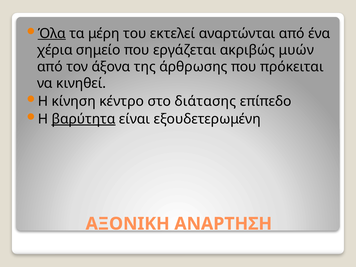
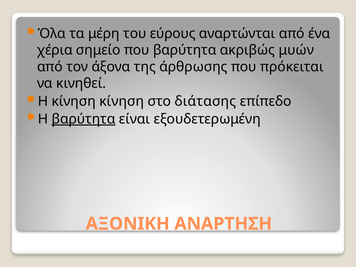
Όλα underline: present -> none (52, 33)
εκτελεί: εκτελεί -> εύρους (173, 33)
που εργάζεται: εργάζεται -> βαρύτητα (185, 50)
κίνηση κέντρο: κέντρο -> κίνηση (122, 101)
